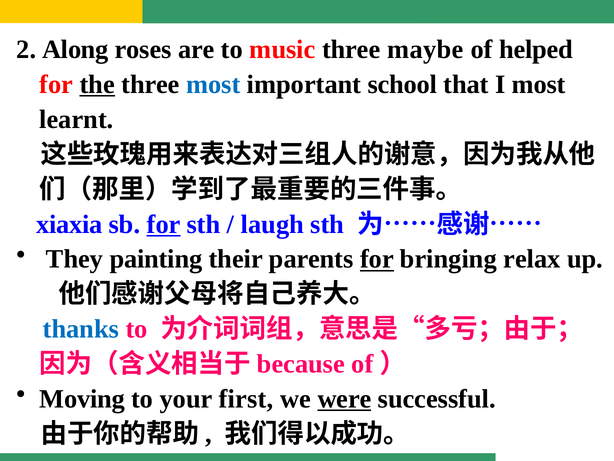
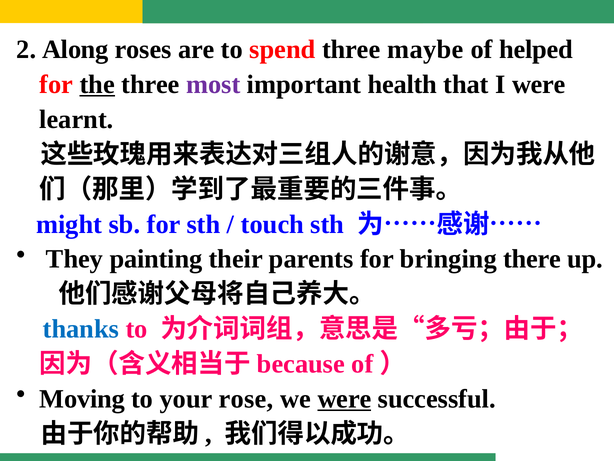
music: music -> spend (282, 50)
most colour: blue -> purple (213, 84)
school: school -> health (402, 84)
I most: most -> were (539, 84)
xiaxia: xiaxia -> might (69, 224)
for underline: present -> none (164, 224)
laugh: laugh -> touch (272, 224)
for underline: present -> none (377, 259)
relax: relax -> there (532, 259)
first: first -> rose (246, 399)
